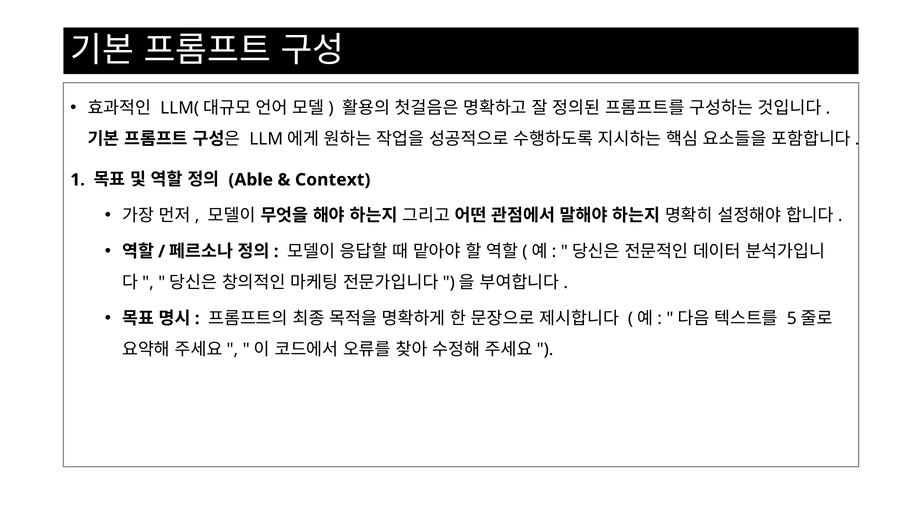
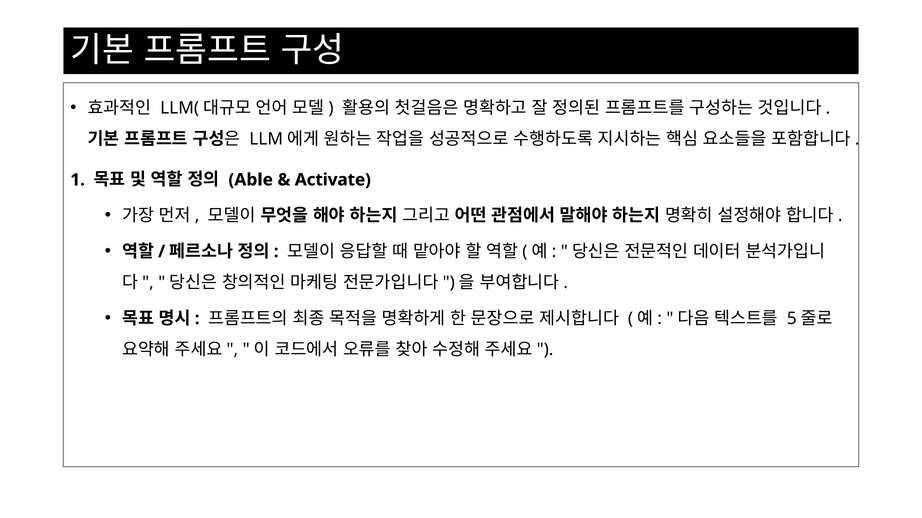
Context: Context -> Activate (333, 180)
